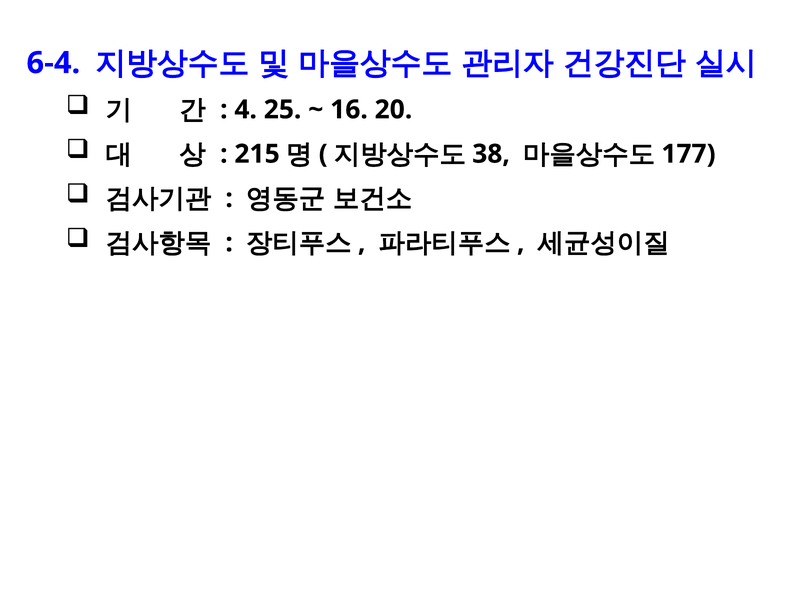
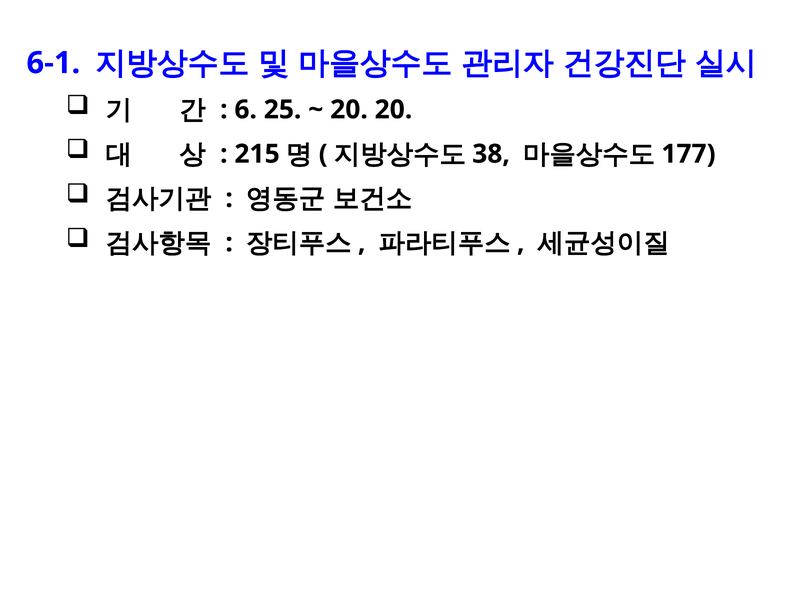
6-4: 6-4 -> 6-1 (53, 63)
4: 4 -> 6 (246, 110)
16: 16 -> 20 (349, 110)
